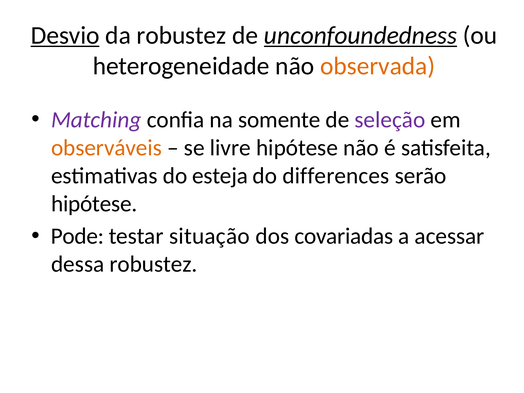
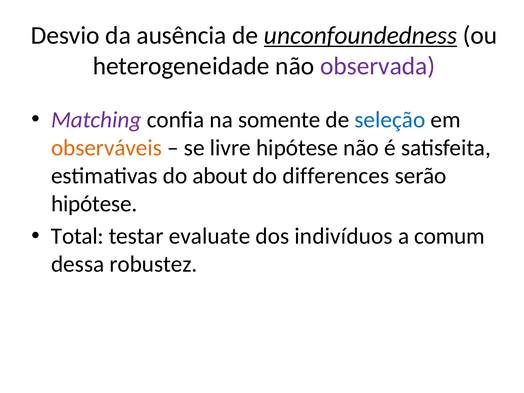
Desvio underline: present -> none (65, 35)
da robustez: robustez -> ausência (181, 35)
observada colour: orange -> purple (378, 66)
seleção colour: purple -> blue (390, 120)
esteja: esteja -> about (220, 176)
Pode: Pode -> Total (77, 236)
situação: situação -> evaluate (210, 236)
covariadas: covariadas -> indivíduos (344, 236)
acessar: acessar -> comum (450, 236)
